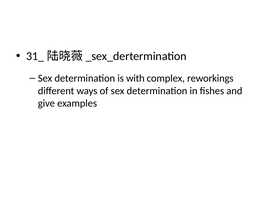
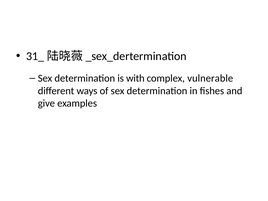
reworkings: reworkings -> vulnerable (210, 78)
